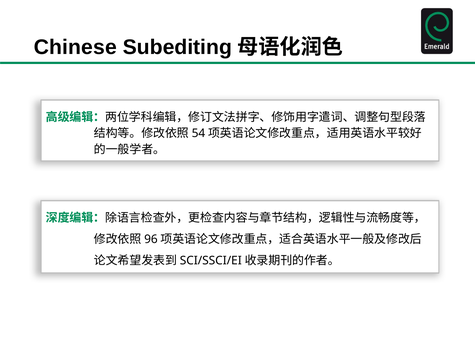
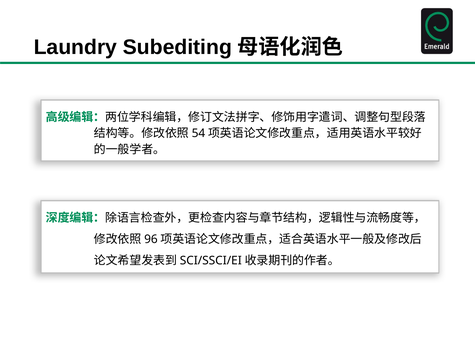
Chinese: Chinese -> Laundry (75, 47)
